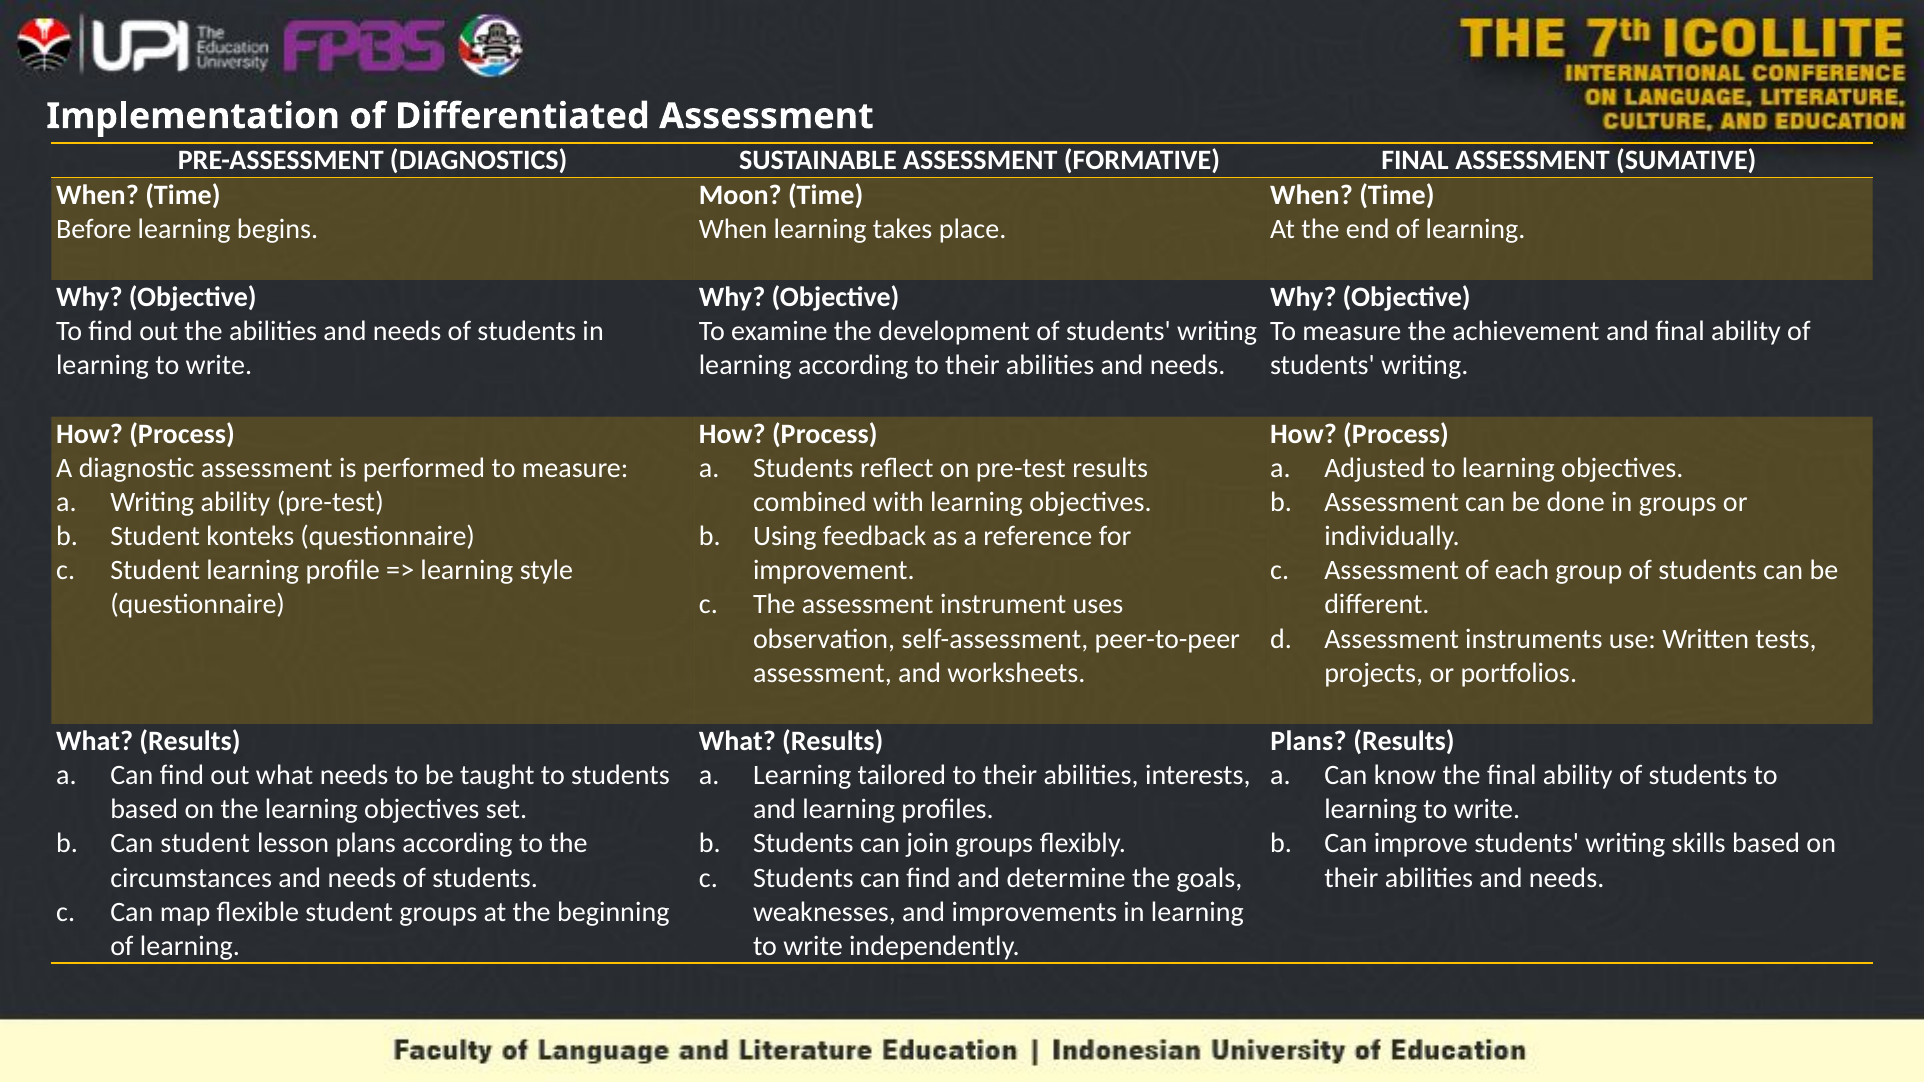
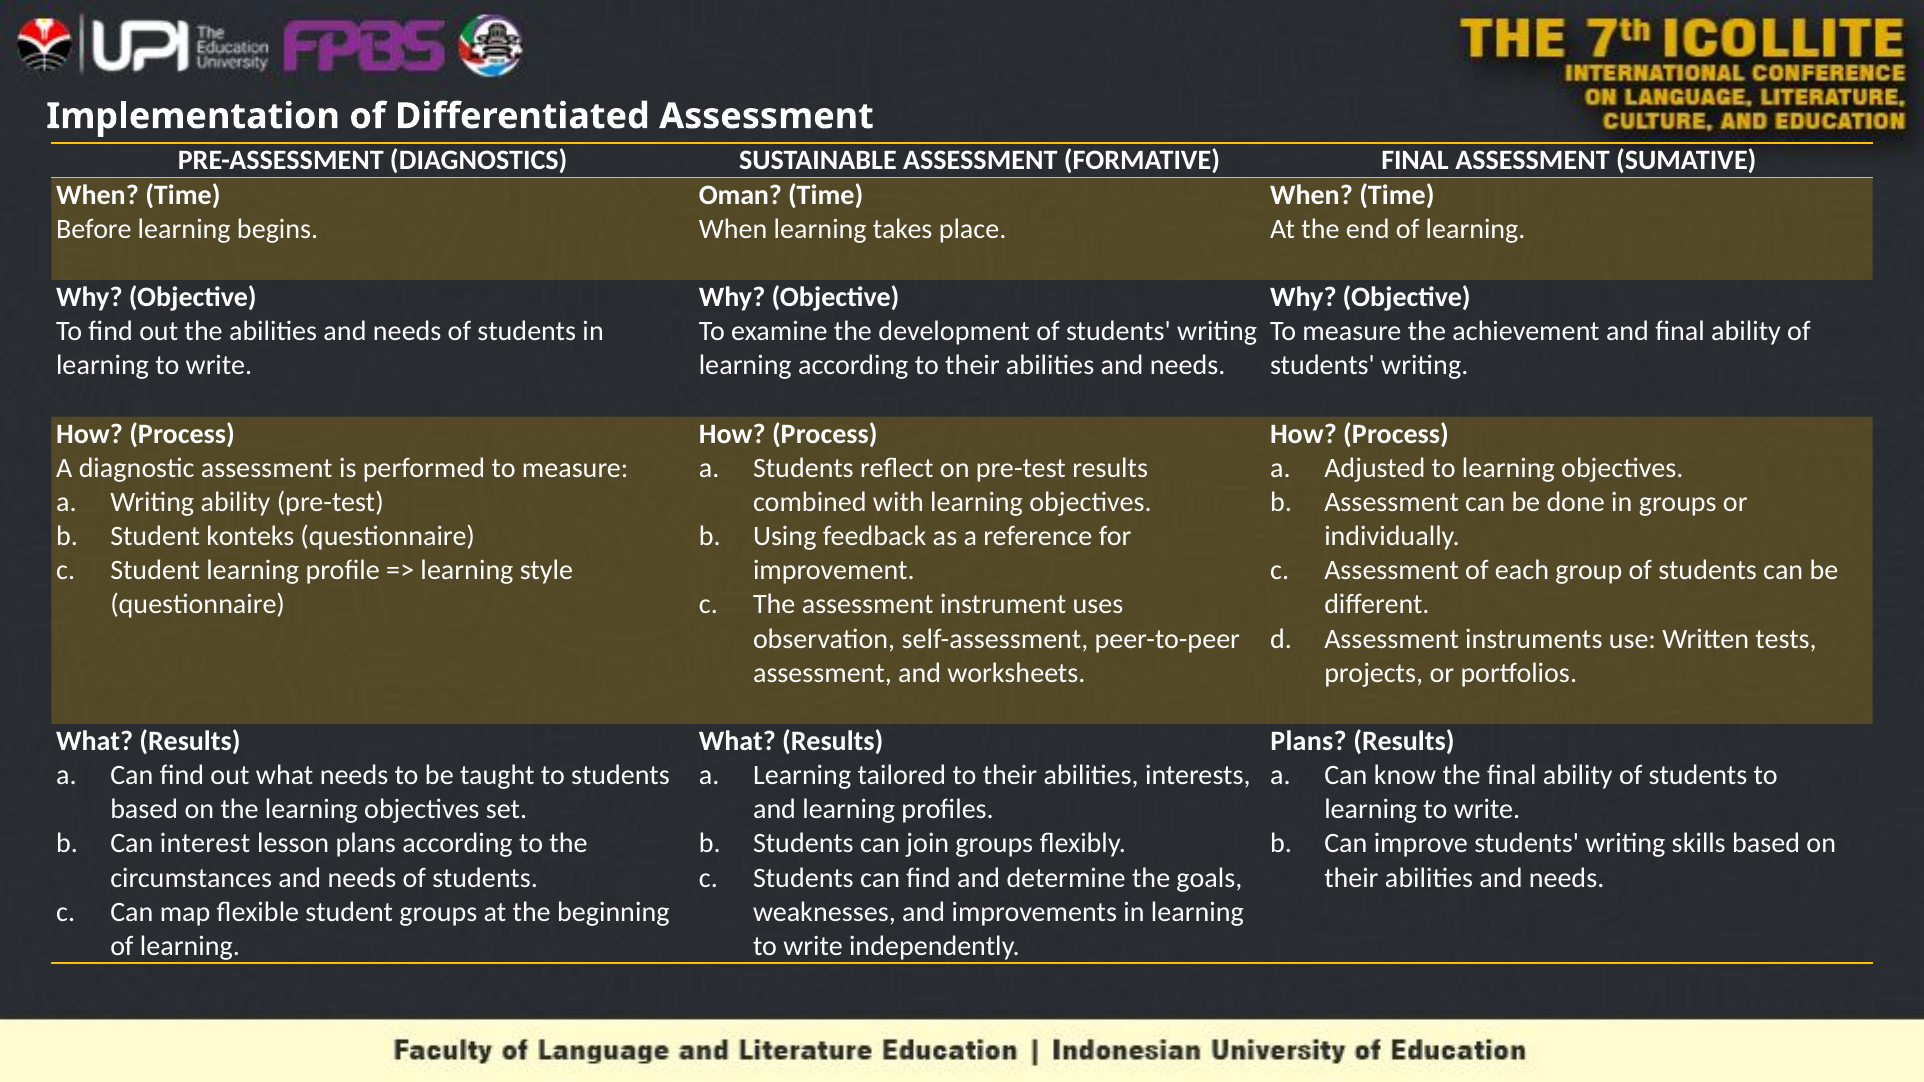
Moon: Moon -> Oman (740, 195)
Can student: student -> interest (205, 844)
